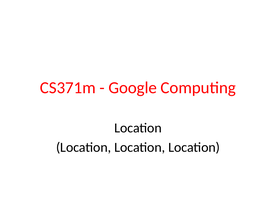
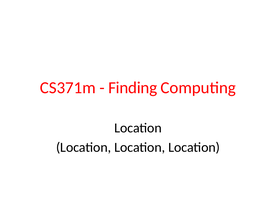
Google: Google -> Finding (133, 88)
